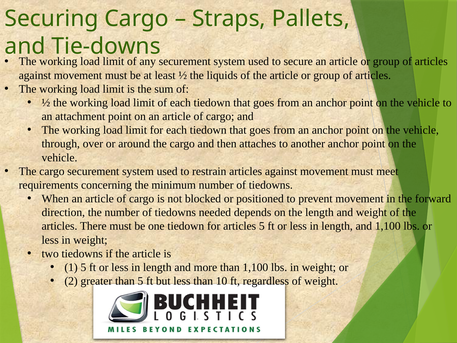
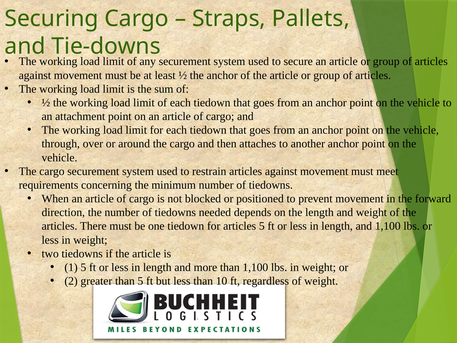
the liquids: liquids -> anchor (222, 75)
